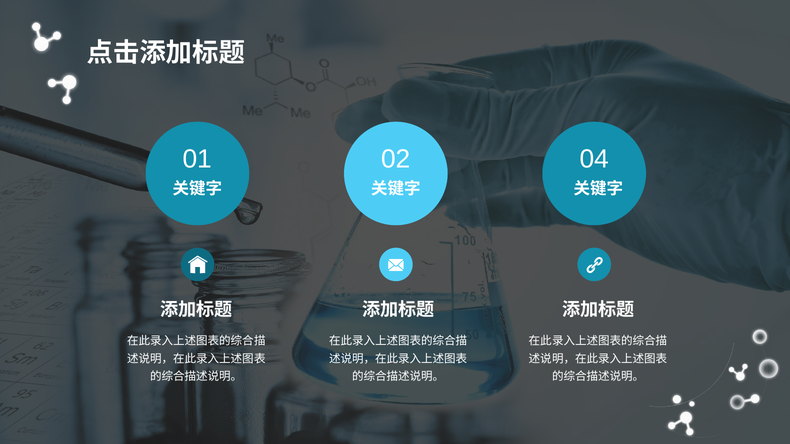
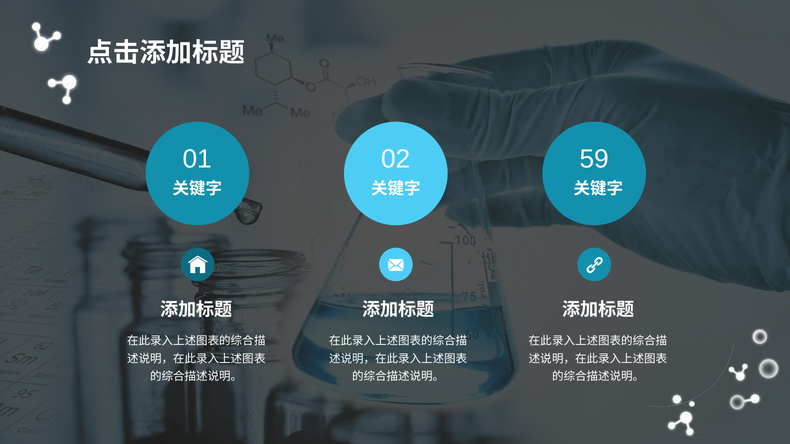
04: 04 -> 59 (594, 159)
